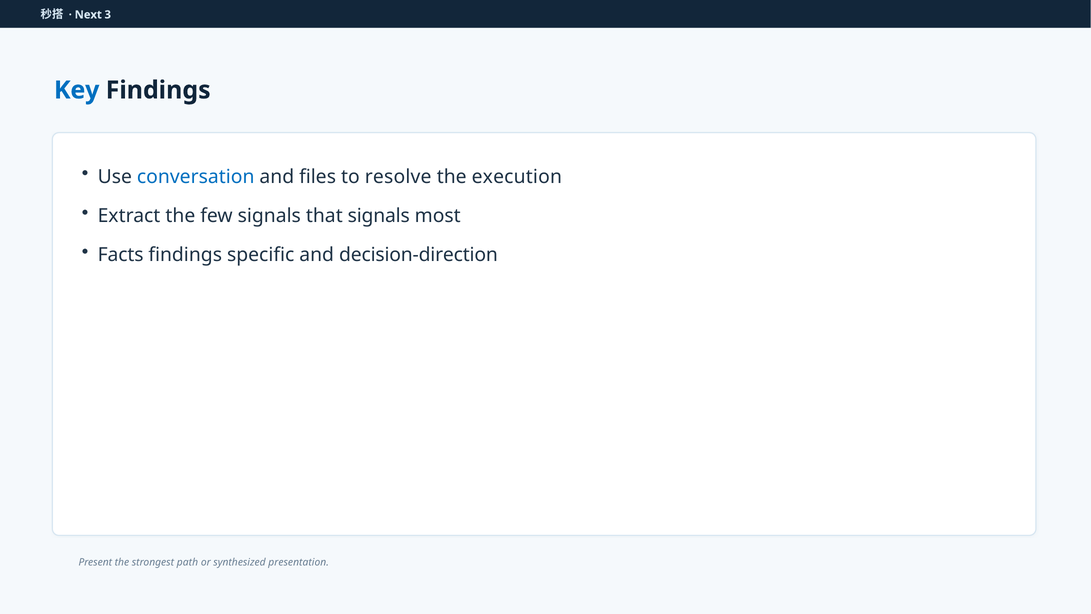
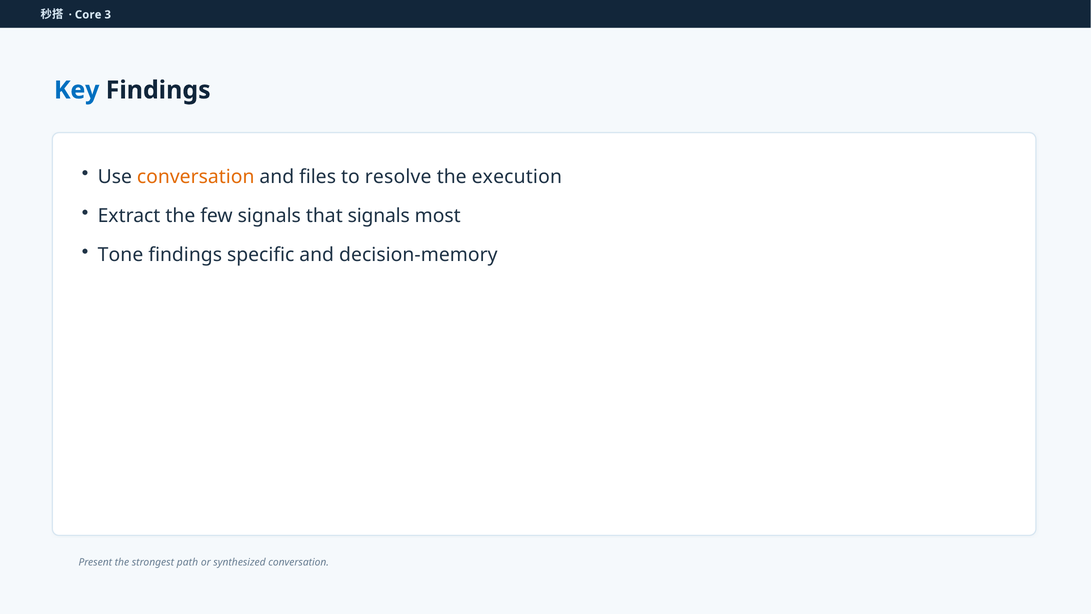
Next: Next -> Core (88, 15)
conversation colour: blue -> orange (196, 177)
Facts: Facts -> Tone (121, 255)
decision-direction: decision-direction -> decision-memory (418, 255)
synthesized presentation: presentation -> conversation (299, 562)
